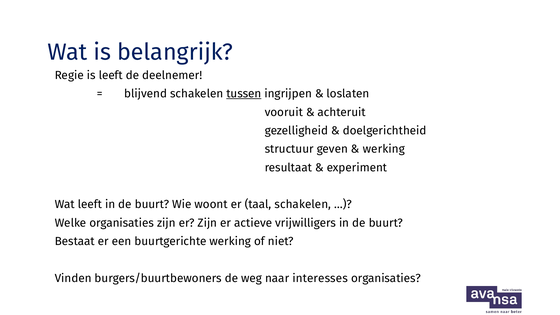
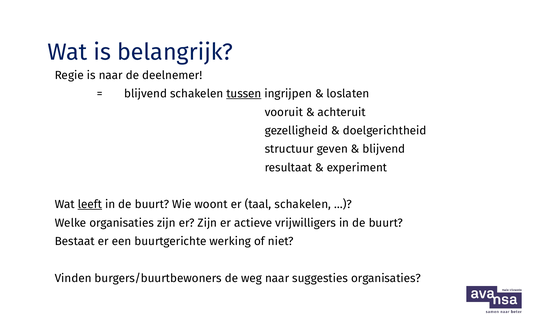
is leeft: leeft -> naar (111, 75)
werking: werking -> blijvend (384, 149)
leeft underline: none -> present (90, 204)
interesses: interesses -> suggesties (320, 278)
